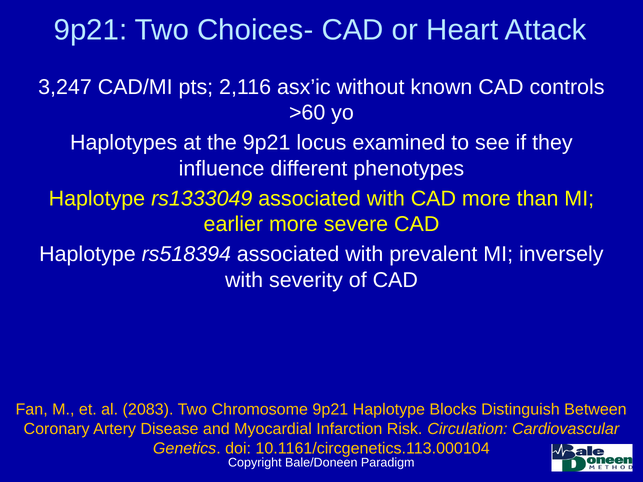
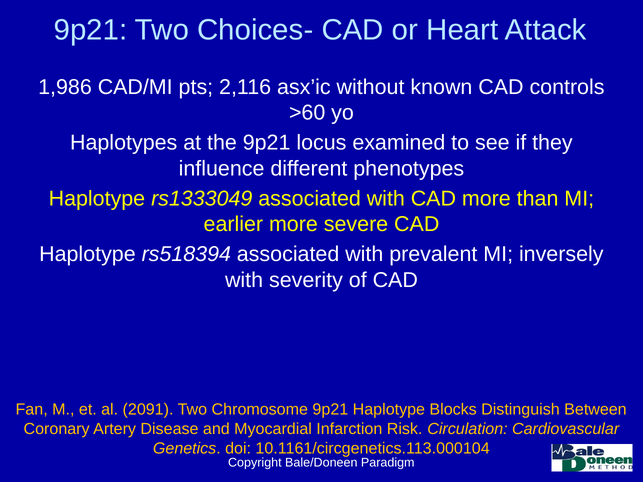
3,247: 3,247 -> 1,986 (65, 87)
2083: 2083 -> 2091 (148, 410)
